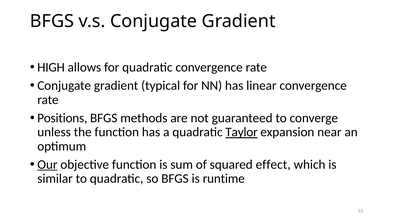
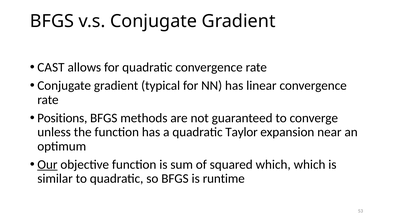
HIGH: HIGH -> CAST (51, 67)
Taylor underline: present -> none (242, 132)
squared effect: effect -> which (273, 165)
